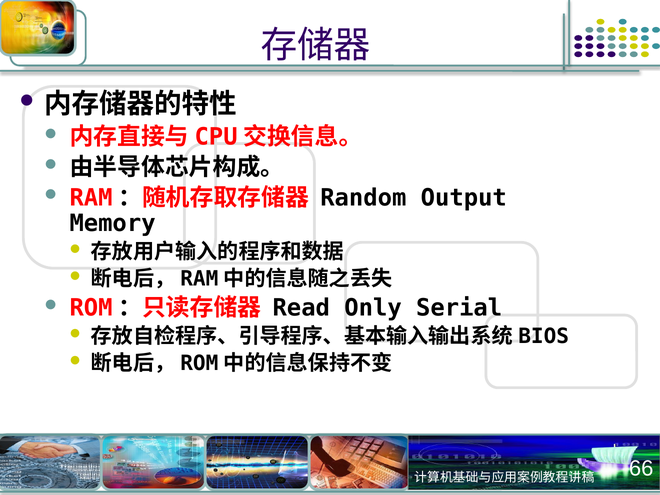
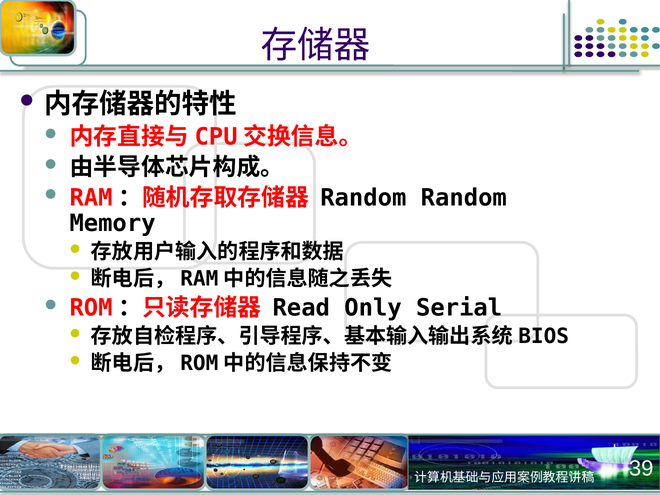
Random Output: Output -> Random (464, 198)
66: 66 -> 39 (641, 468)
